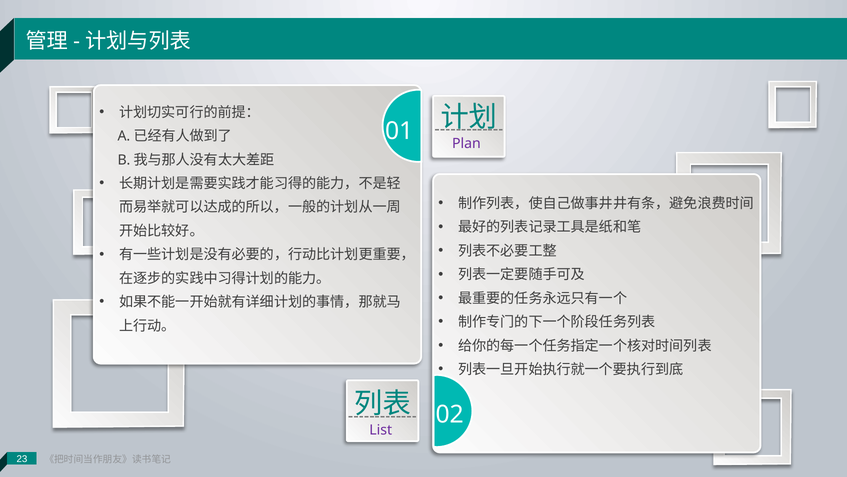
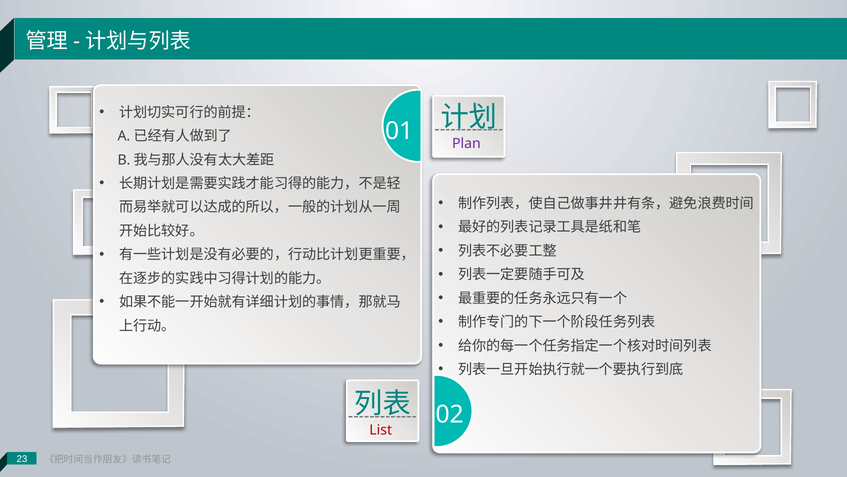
List colour: purple -> red (381, 430)
